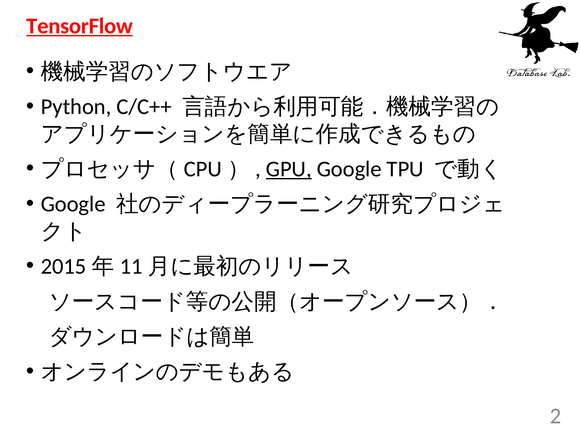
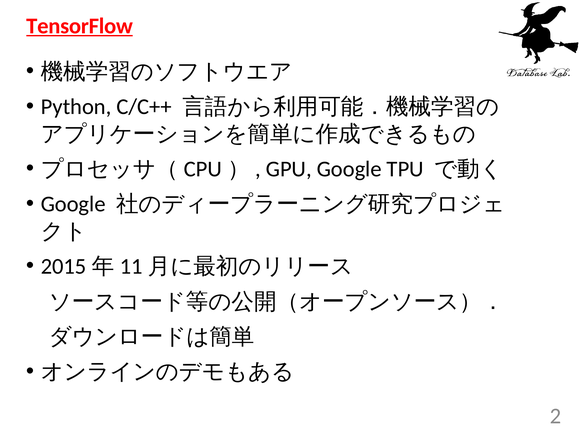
GPU underline: present -> none (289, 169)
